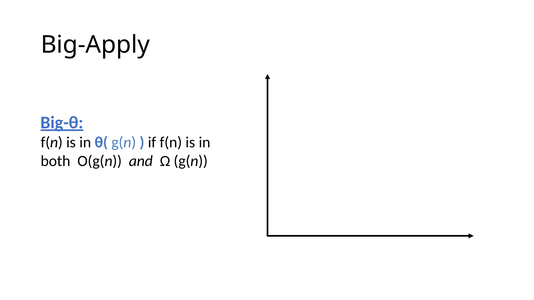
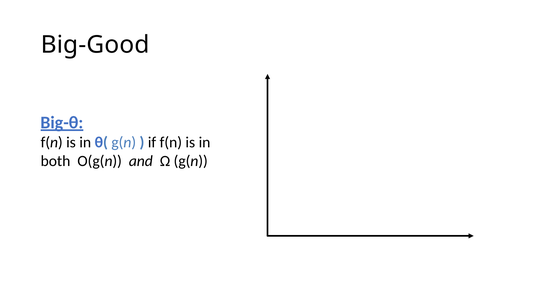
Big-Apply: Big-Apply -> Big-Good (95, 45)
